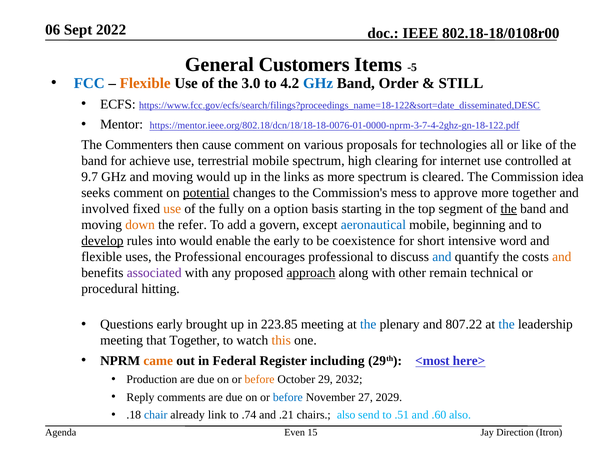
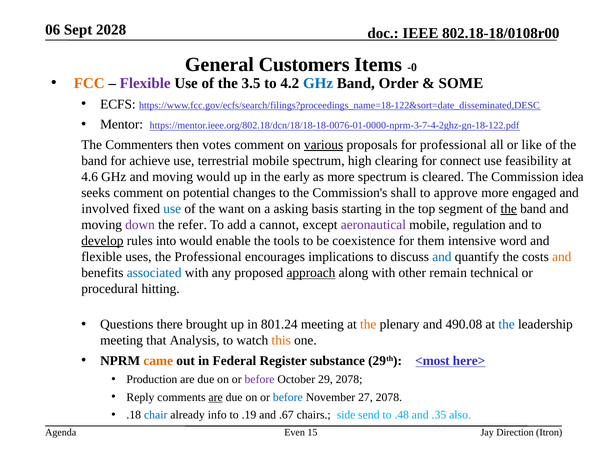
2022: 2022 -> 2028 (111, 30)
-5: -5 -> -0 (412, 67)
FCC colour: blue -> orange (89, 83)
Flexible colour: orange -> purple (145, 83)
3.0: 3.0 -> 3.5 (251, 83)
STILL: STILL -> SOME (461, 83)
cause: cause -> votes (217, 145)
various underline: none -> present (324, 145)
for technologies: technologies -> professional (453, 145)
internet: internet -> connect (460, 161)
controlled: controlled -> feasibility (532, 161)
9.7: 9.7 -> 4.6 (90, 177)
links: links -> early (297, 177)
potential underline: present -> none (206, 193)
mess: mess -> shall (404, 193)
more together: together -> engaged (534, 193)
use colour: orange -> blue (172, 209)
fully: fully -> want (231, 209)
option: option -> asking (291, 209)
down colour: orange -> purple (140, 225)
govern: govern -> cannot (279, 225)
aeronautical colour: blue -> purple (373, 225)
beginning: beginning -> regulation (479, 225)
the early: early -> tools (287, 241)
short: short -> them (431, 241)
encourages professional: professional -> implications (341, 257)
associated colour: purple -> blue (154, 273)
Questions early: early -> there (170, 325)
223.85: 223.85 -> 801.24 (279, 325)
the colour: blue -> orange (368, 325)
807.22: 807.22 -> 490.08 (464, 325)
that Together: Together -> Analysis (195, 341)
including: including -> substance (338, 361)
before colour: orange -> purple (260, 380)
29 2032: 2032 -> 2078 (349, 380)
are underline: none -> present (216, 398)
27 2029: 2029 -> 2078 (389, 398)
link: link -> info (217, 415)
.74: .74 -> .19 (249, 415)
.21: .21 -> .67 (286, 415)
chairs also: also -> side (346, 415)
.51: .51 -> .48 (402, 415)
.60: .60 -> .35 (439, 415)
